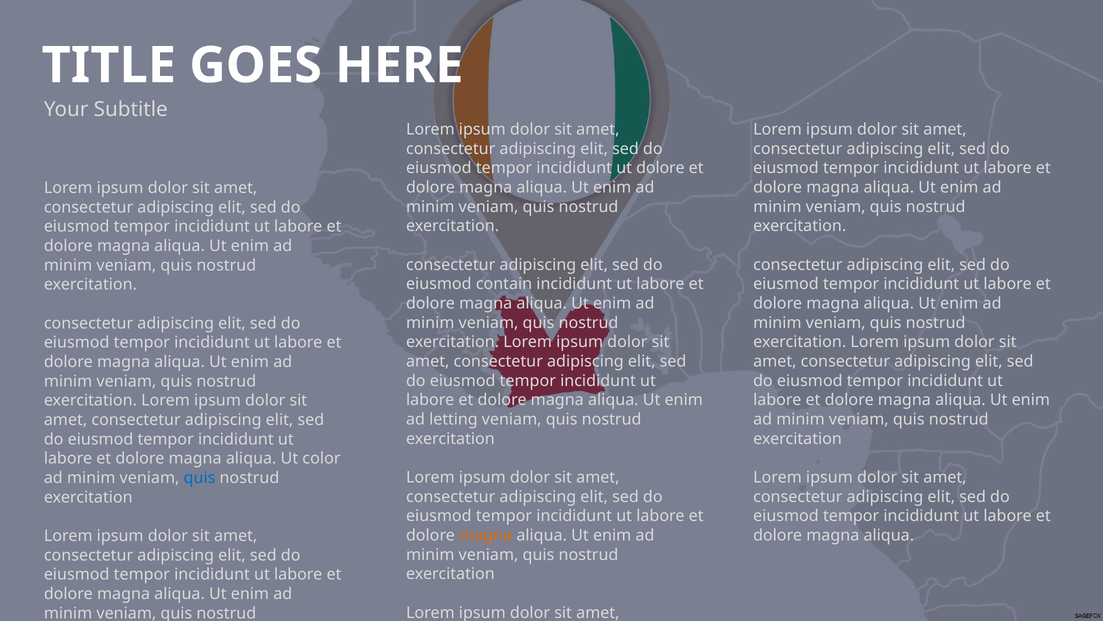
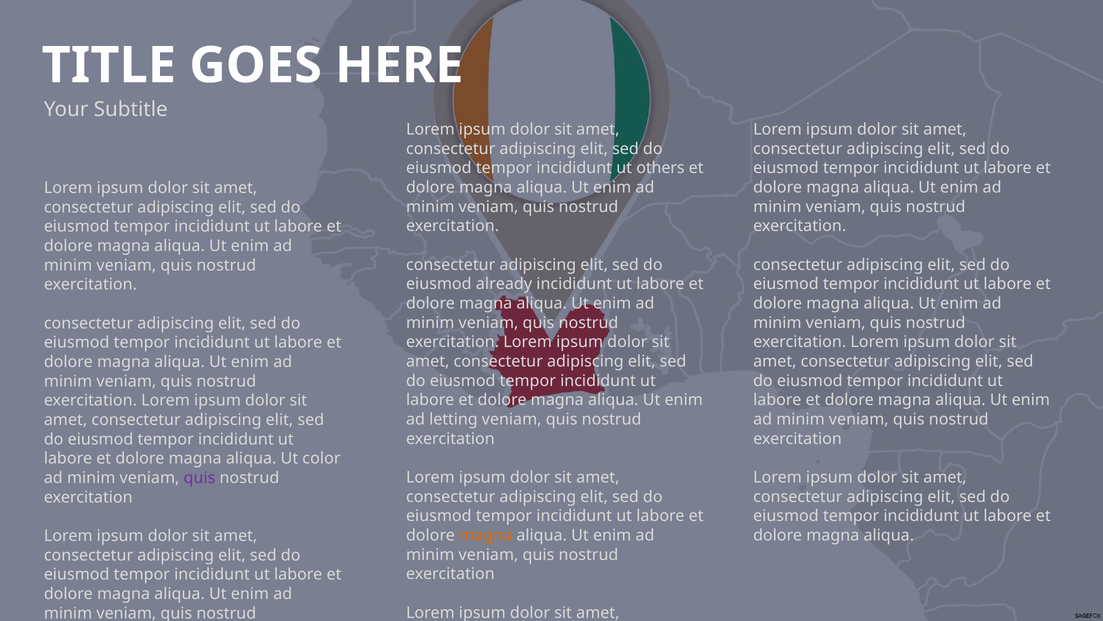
ut dolore: dolore -> others (660, 168)
contain: contain -> already (504, 284)
quis colour: blue -> purple (200, 478)
